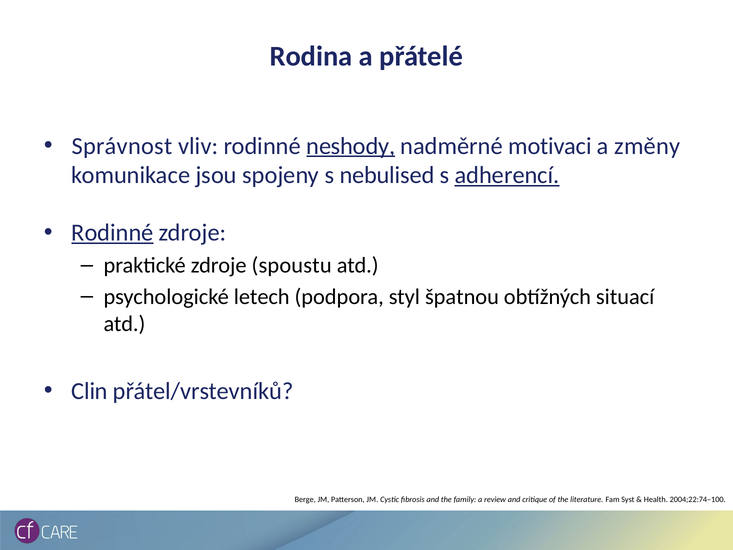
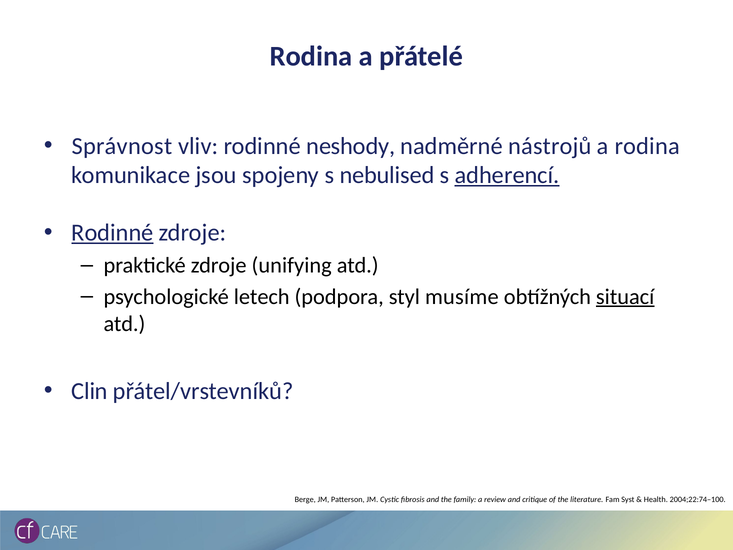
neshody underline: present -> none (351, 146)
motivaci: motivaci -> nástrojů (550, 146)
a změny: změny -> rodina (647, 146)
spoustu: spoustu -> unifying (292, 265)
špatnou: špatnou -> musíme (462, 297)
situací underline: none -> present (625, 297)
